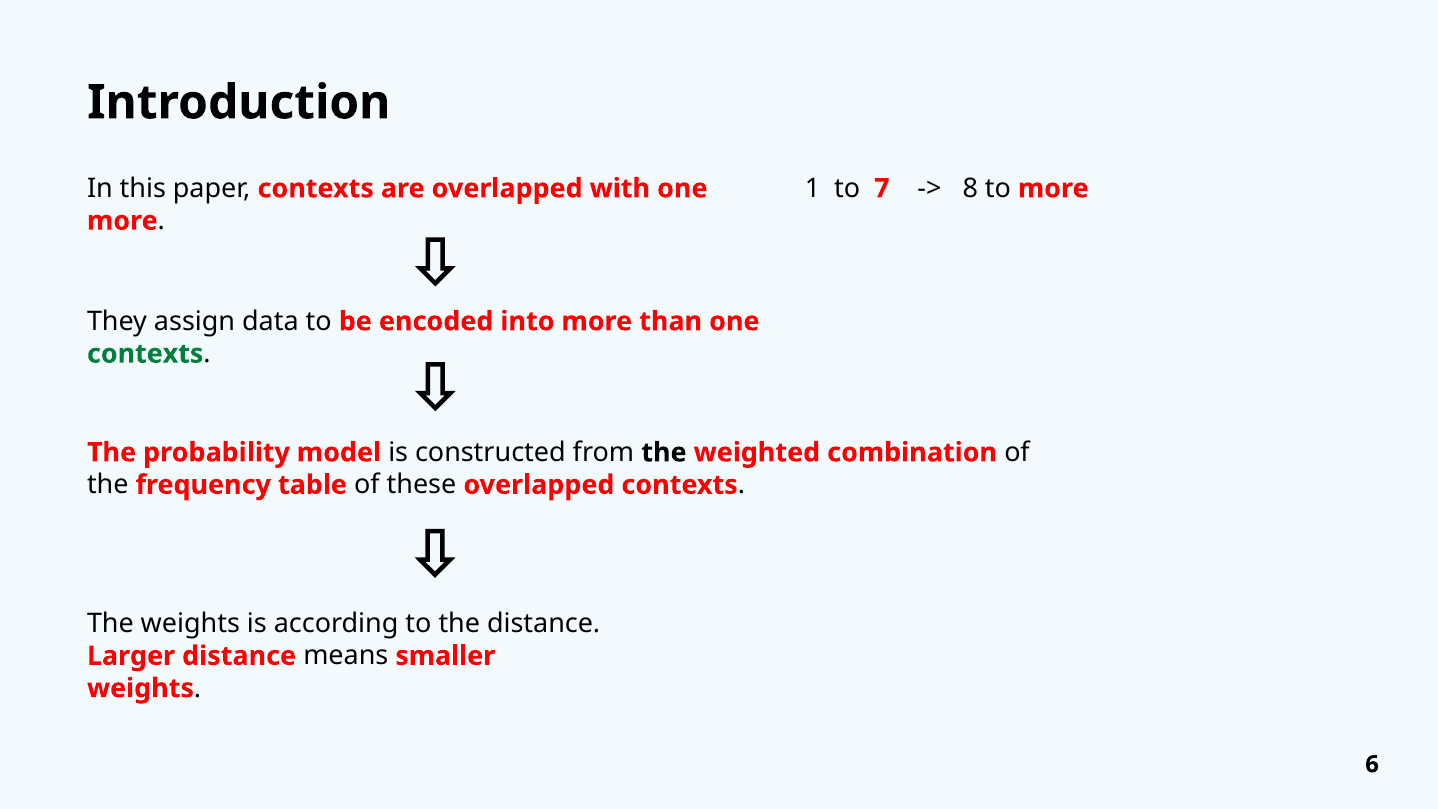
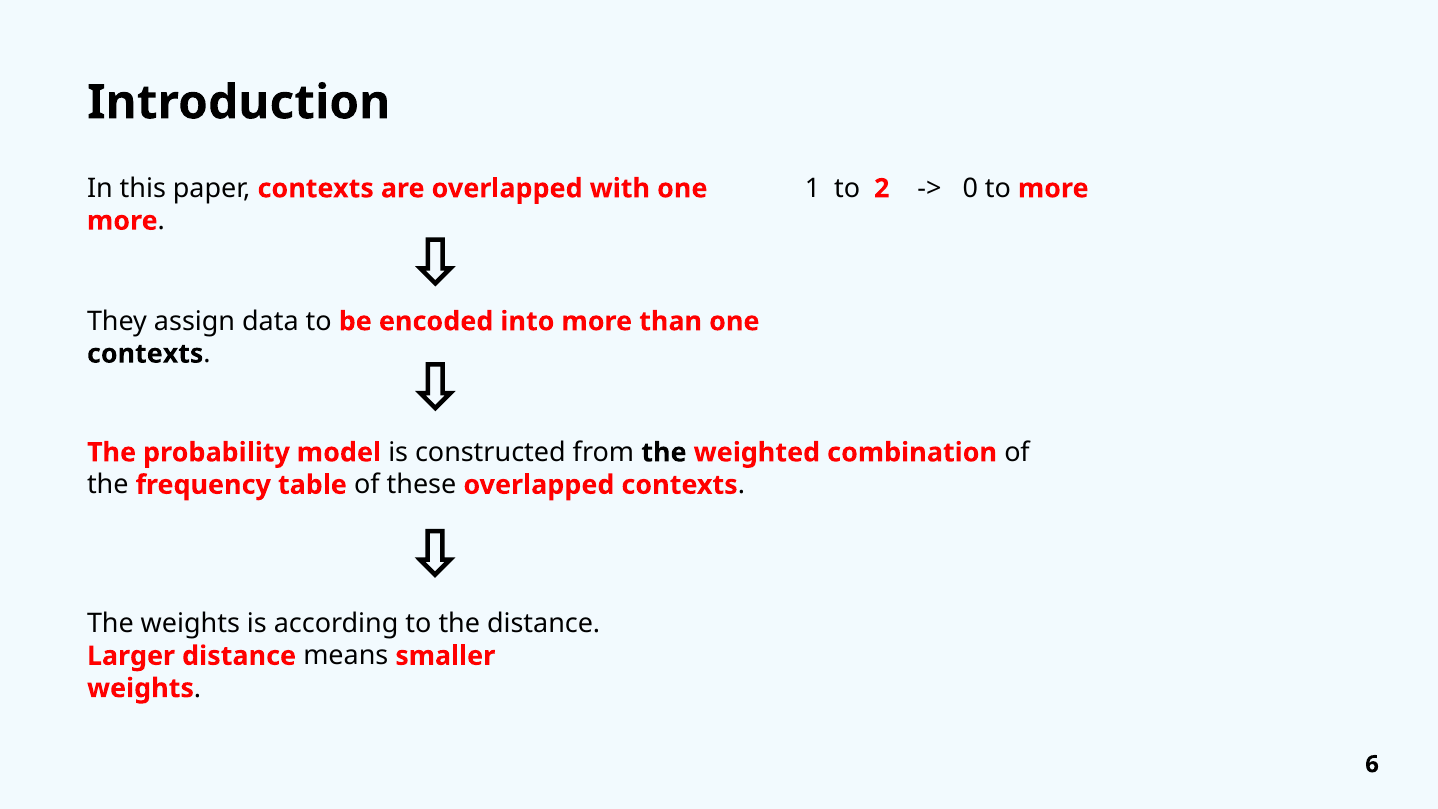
7: 7 -> 2 (882, 188)
8: 8 -> 0 (970, 188)
contexts colour: green -> black (145, 354)
